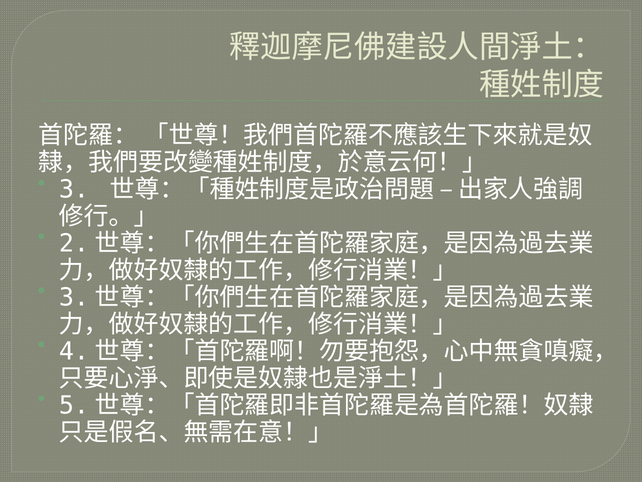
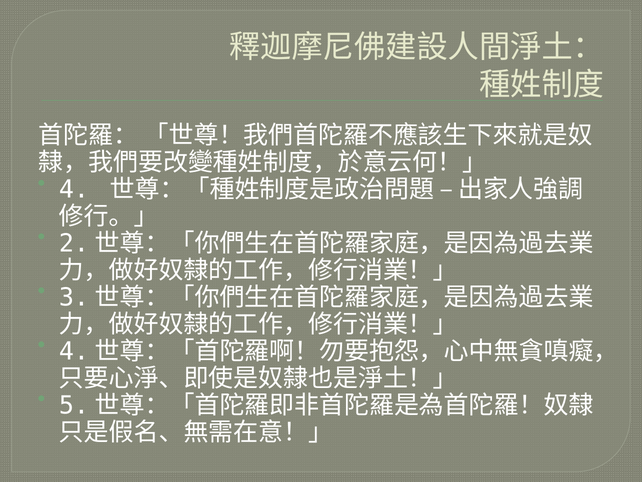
3: 3 -> 4 (74, 189)
